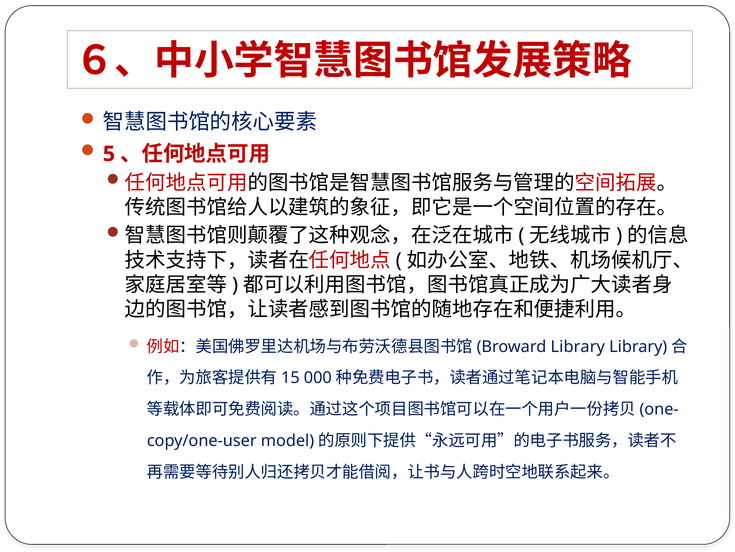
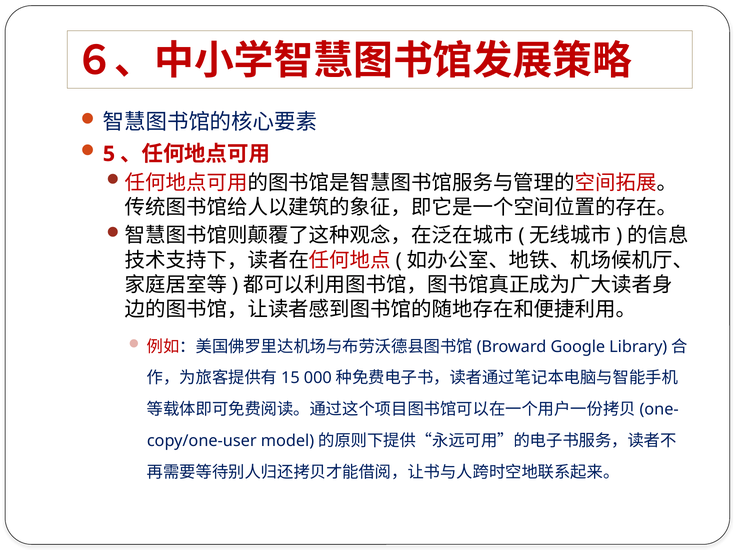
Library: Library -> Google (578, 346)
